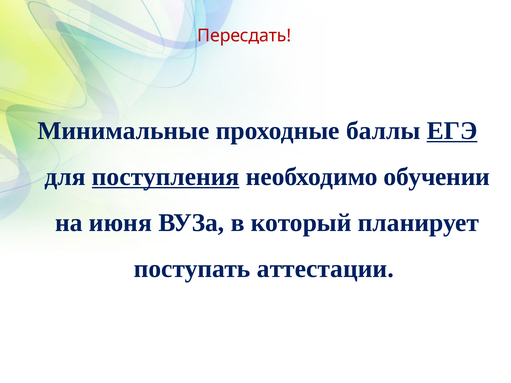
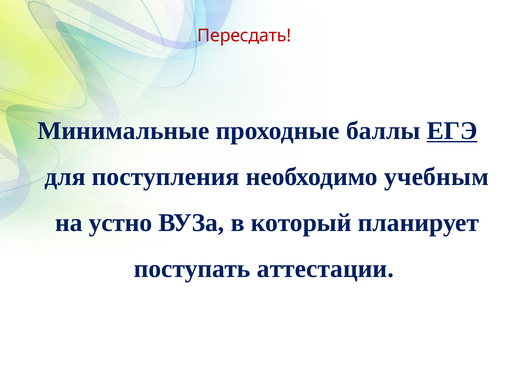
поступления underline: present -> none (166, 177)
обучении: обучении -> учебным (436, 177)
июня: июня -> устно (121, 223)
